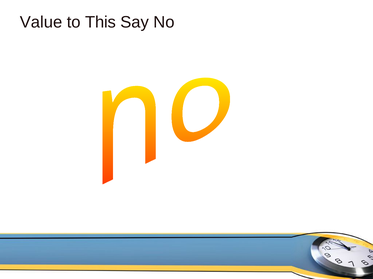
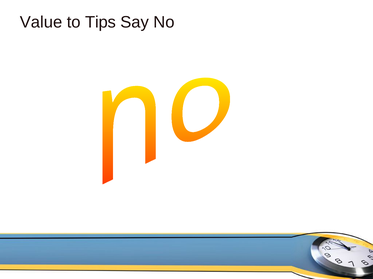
This: This -> Tips (101, 22)
